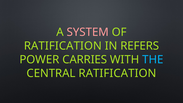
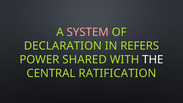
RATIFICATION: RATIFICATION -> DECLARATION (63, 46)
CARRIES: CARRIES -> SHARED (85, 60)
THE colour: light blue -> white (153, 60)
